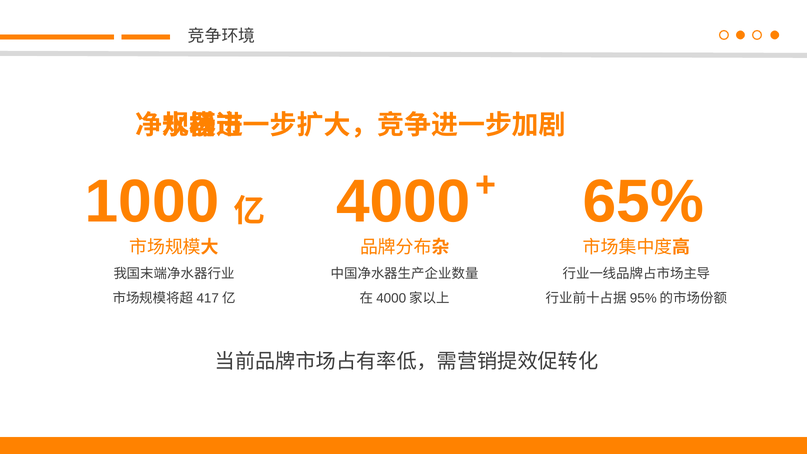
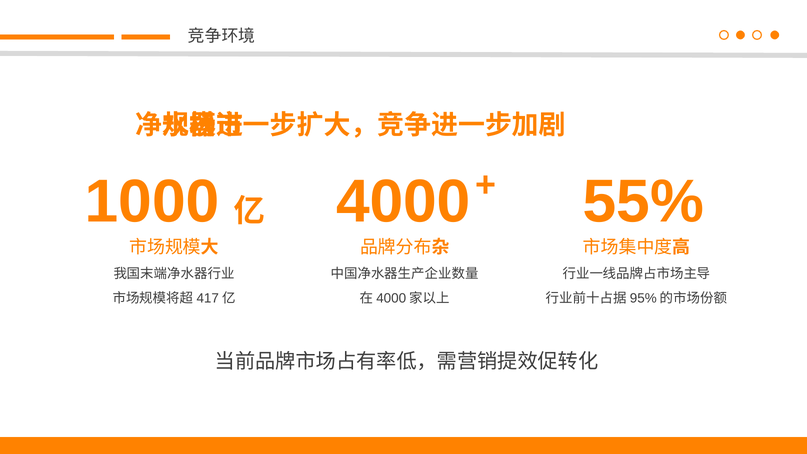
65%: 65% -> 55% (643, 202)
